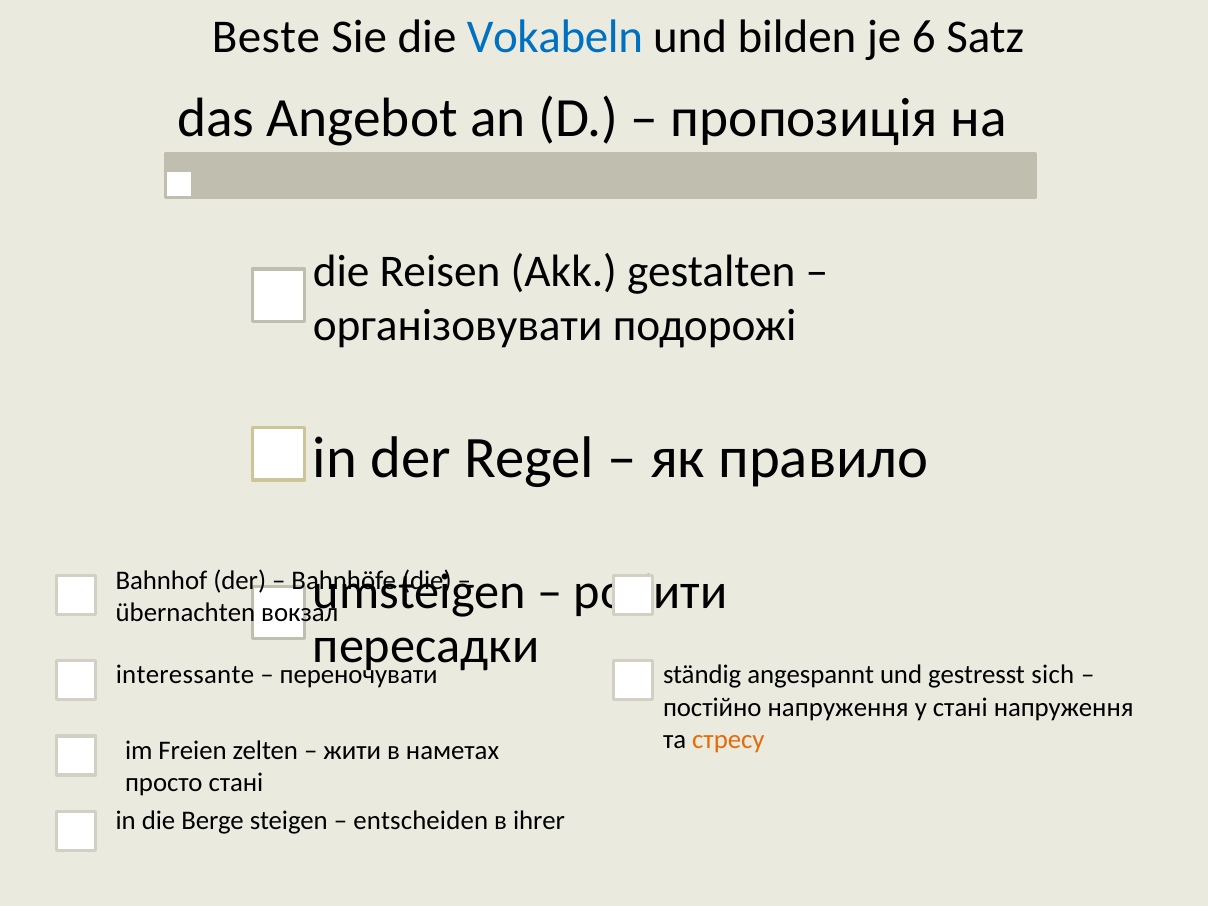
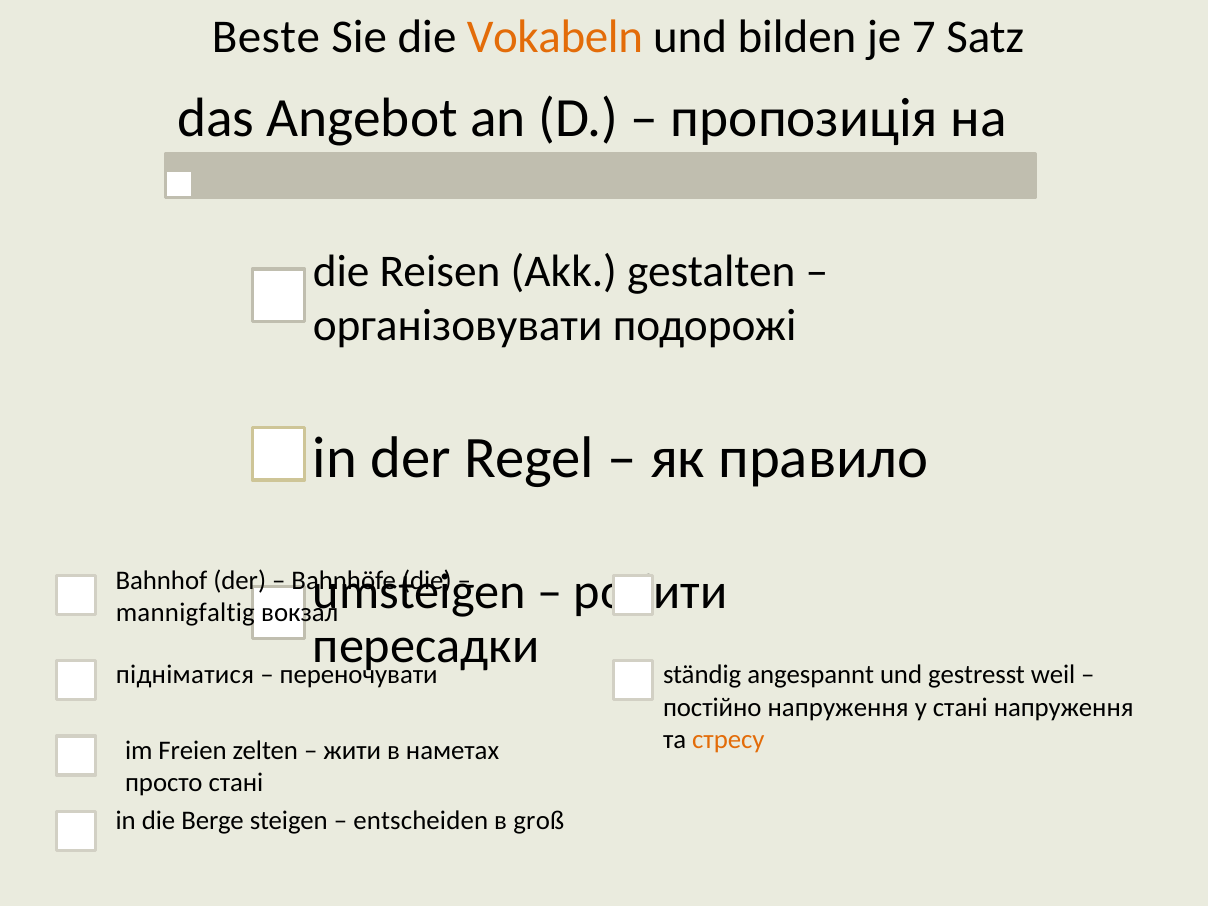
Vokabeln colour: blue -> orange (555, 37)
6: 6 -> 7 (924, 37)
übernachten: übernachten -> mannigfaltig (185, 613)
interessante: interessante -> підніматися (185, 675)
sich: sich -> weil (1053, 675)
ihrer: ihrer -> groß (539, 820)
